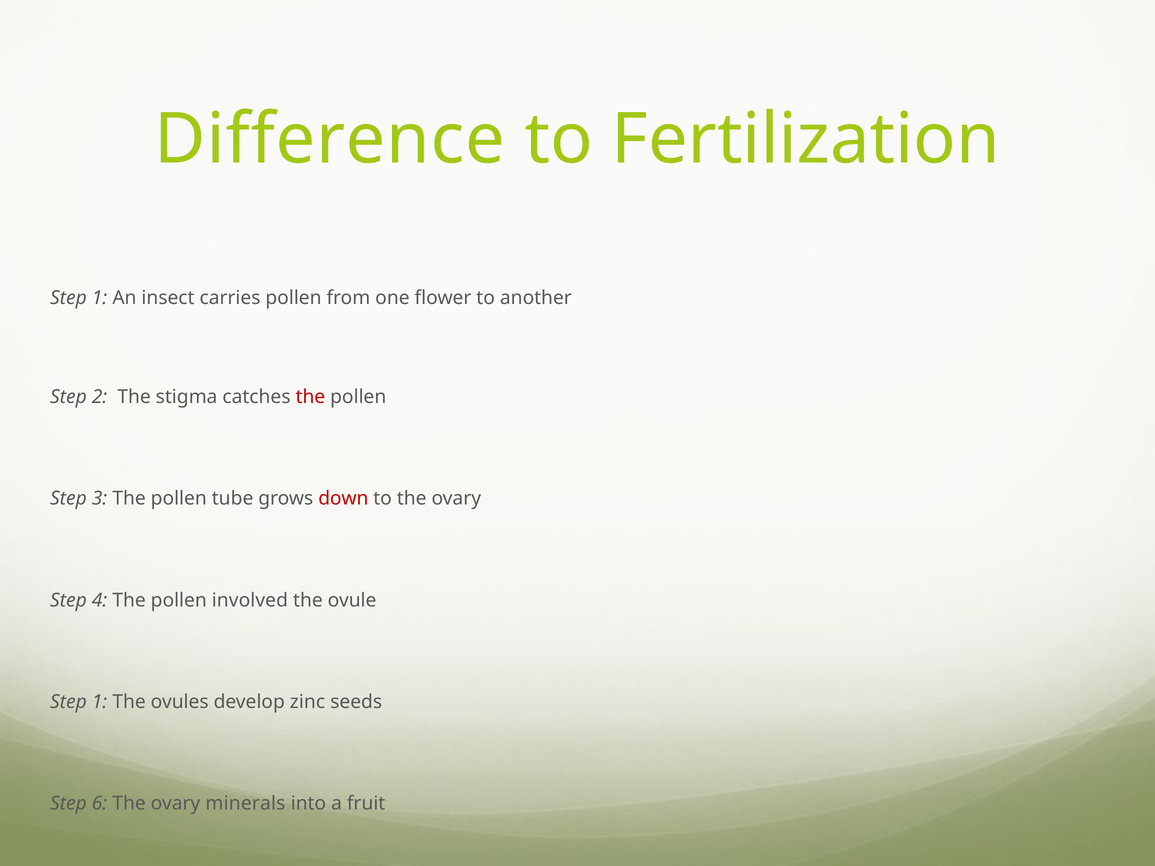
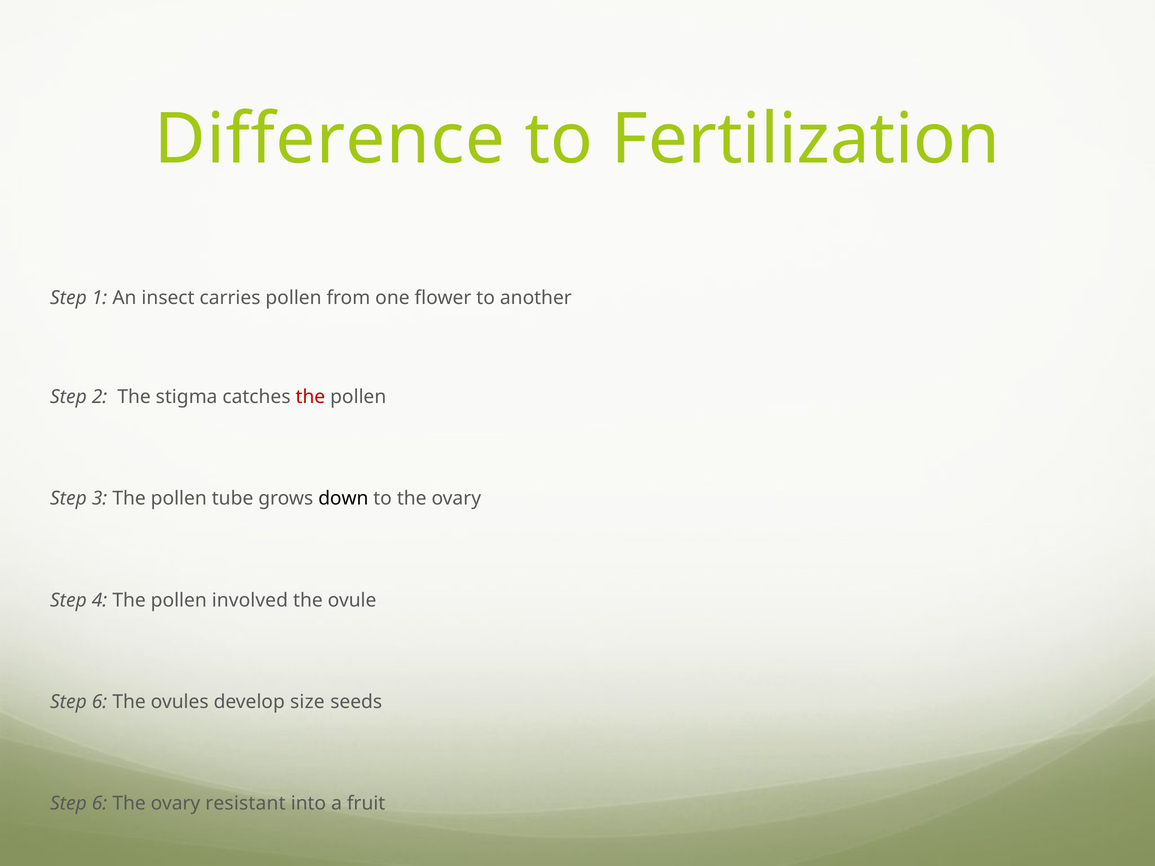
down colour: red -> black (343, 499)
1: 1 -> 6 (100, 702)
zinc: zinc -> size (307, 702)
minerals: minerals -> resistant (245, 804)
